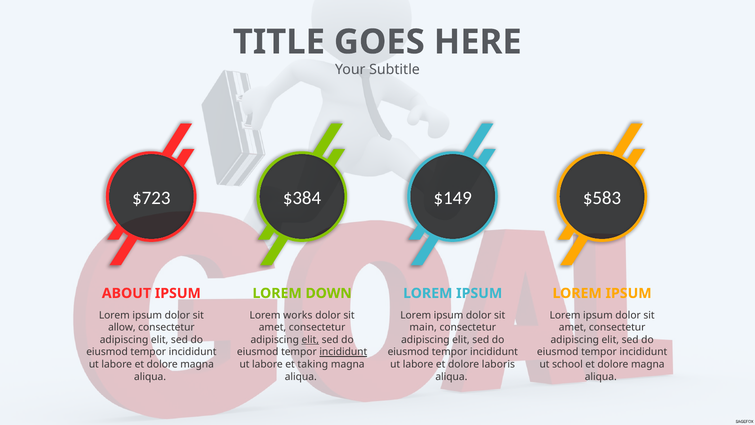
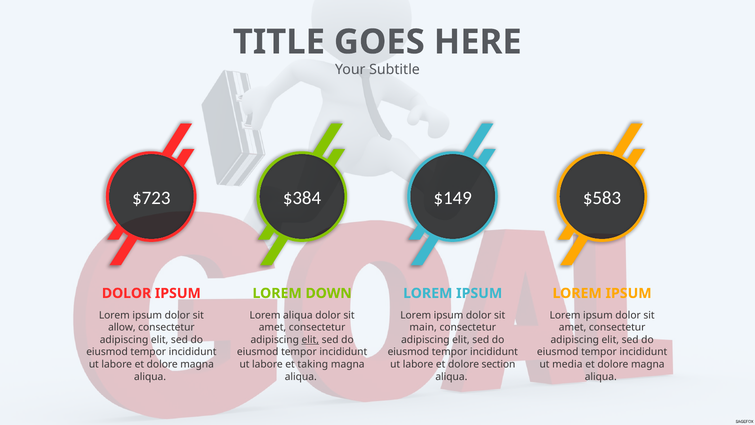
ABOUT: ABOUT -> DOLOR (127, 293)
Lorem works: works -> aliqua (298, 315)
incididunt underline: present -> none (343, 352)
laboris: laboris -> section (498, 364)
school: school -> media (567, 364)
